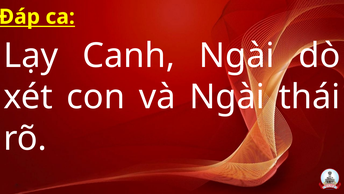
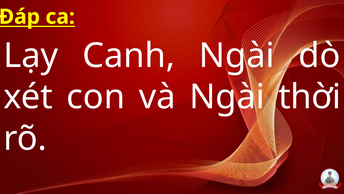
thái: thái -> thời (310, 97)
